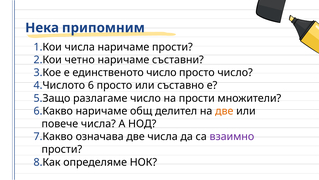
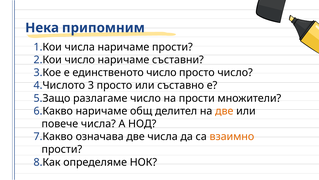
четно: четно -> число (80, 60)
6: 6 -> 3 (91, 85)
взаимно colour: purple -> orange (232, 136)
